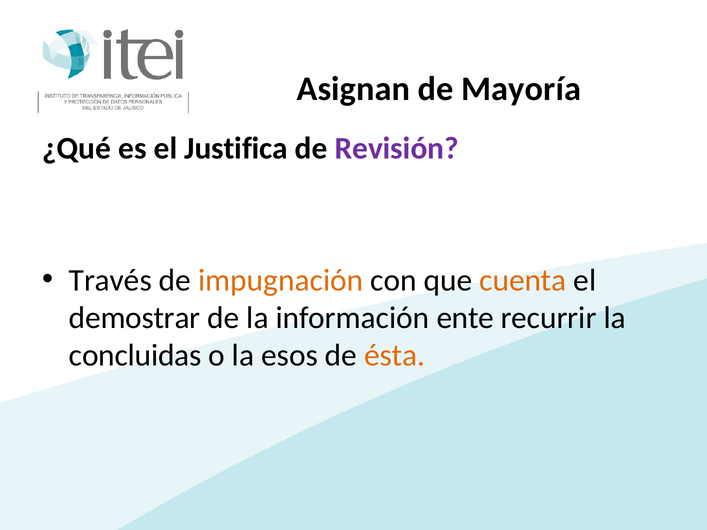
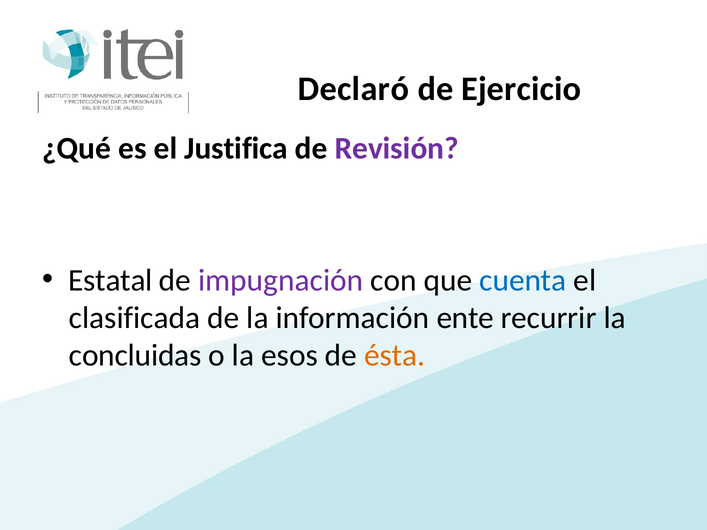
Asignan: Asignan -> Declaró (353, 89)
Mayoría: Mayoría -> Ejercicio (521, 89)
Través: Través -> Estatal (110, 280)
impugnación colour: orange -> purple (281, 280)
cuenta colour: orange -> blue (523, 280)
demostrar: demostrar -> clasificada (135, 318)
